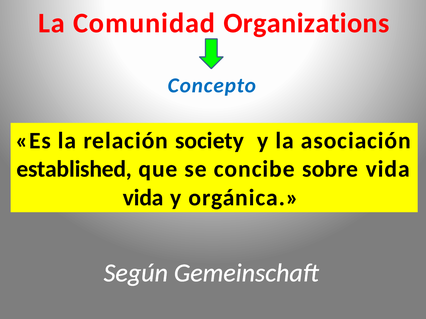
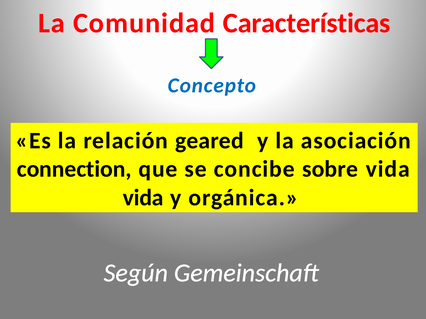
Organizations: Organizations -> Características (307, 23)
society: society -> geared (209, 141)
established: established -> connection (74, 169)
